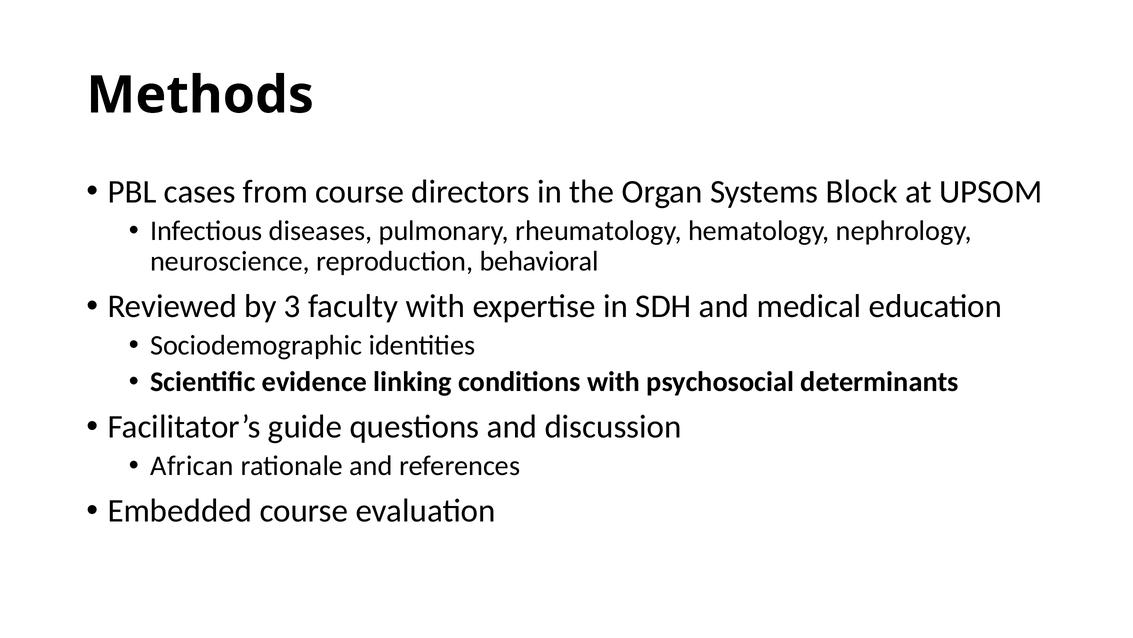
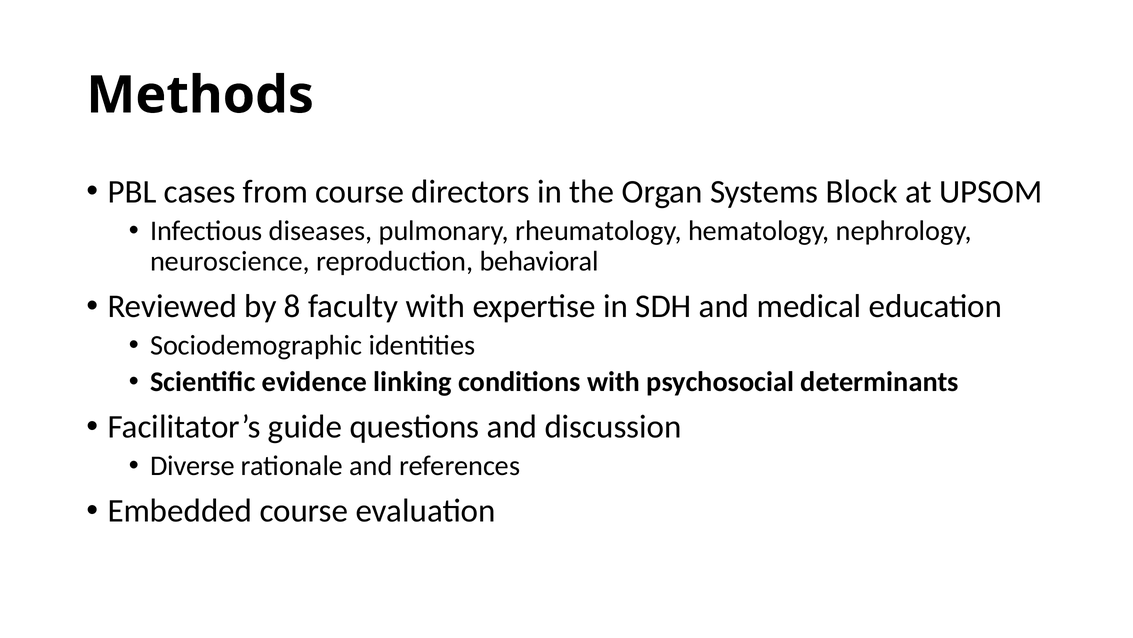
3: 3 -> 8 (292, 306)
African: African -> Diverse (192, 466)
